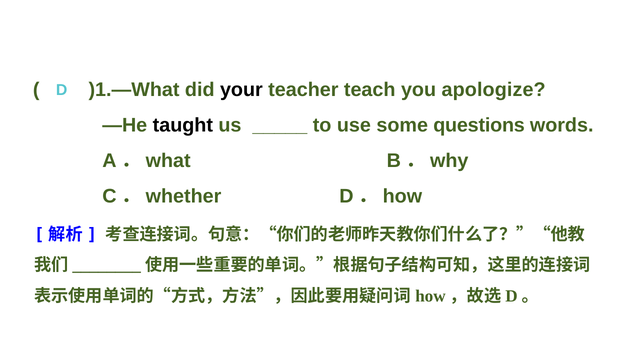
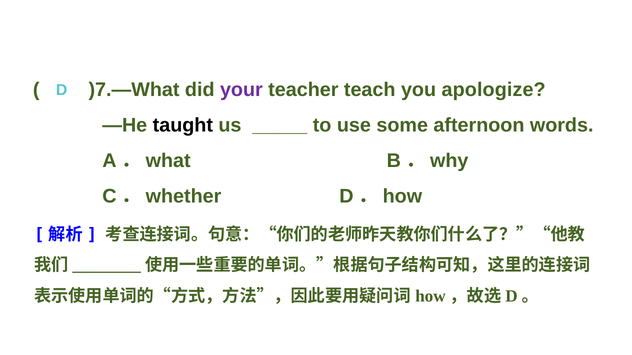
)1.—What: )1.—What -> )7.—What (134, 90)
your colour: black -> purple (241, 90)
questions: questions -> afternoon (479, 125)
